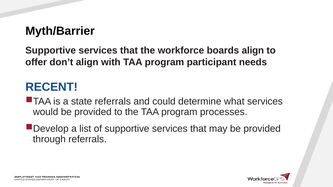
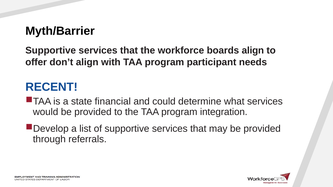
state referrals: referrals -> financial (113, 102)
processes: processes -> integration (224, 112)
